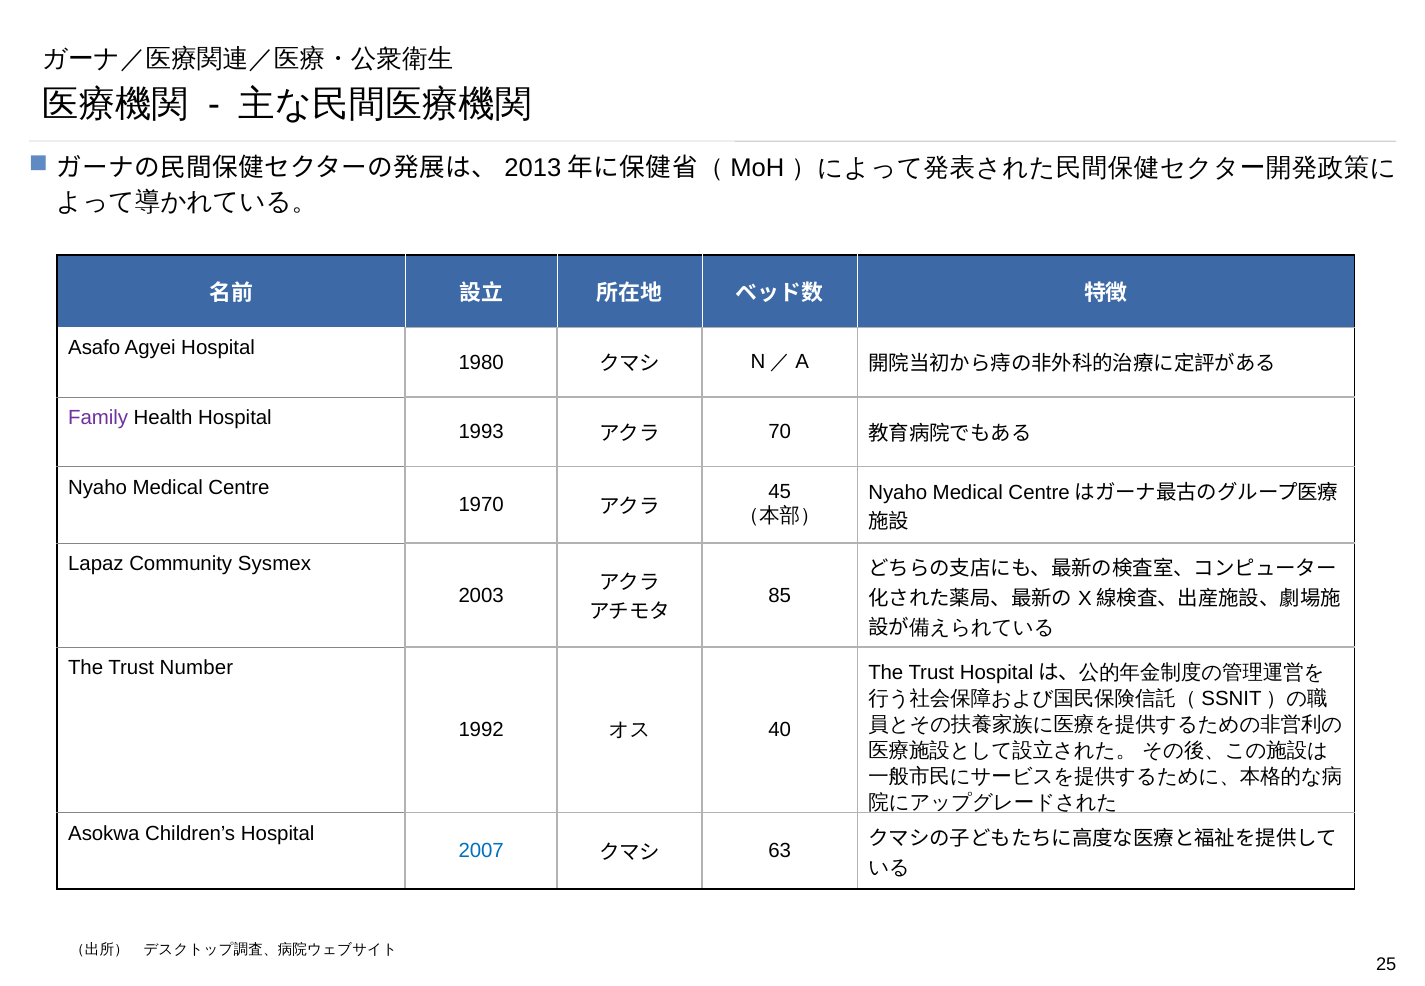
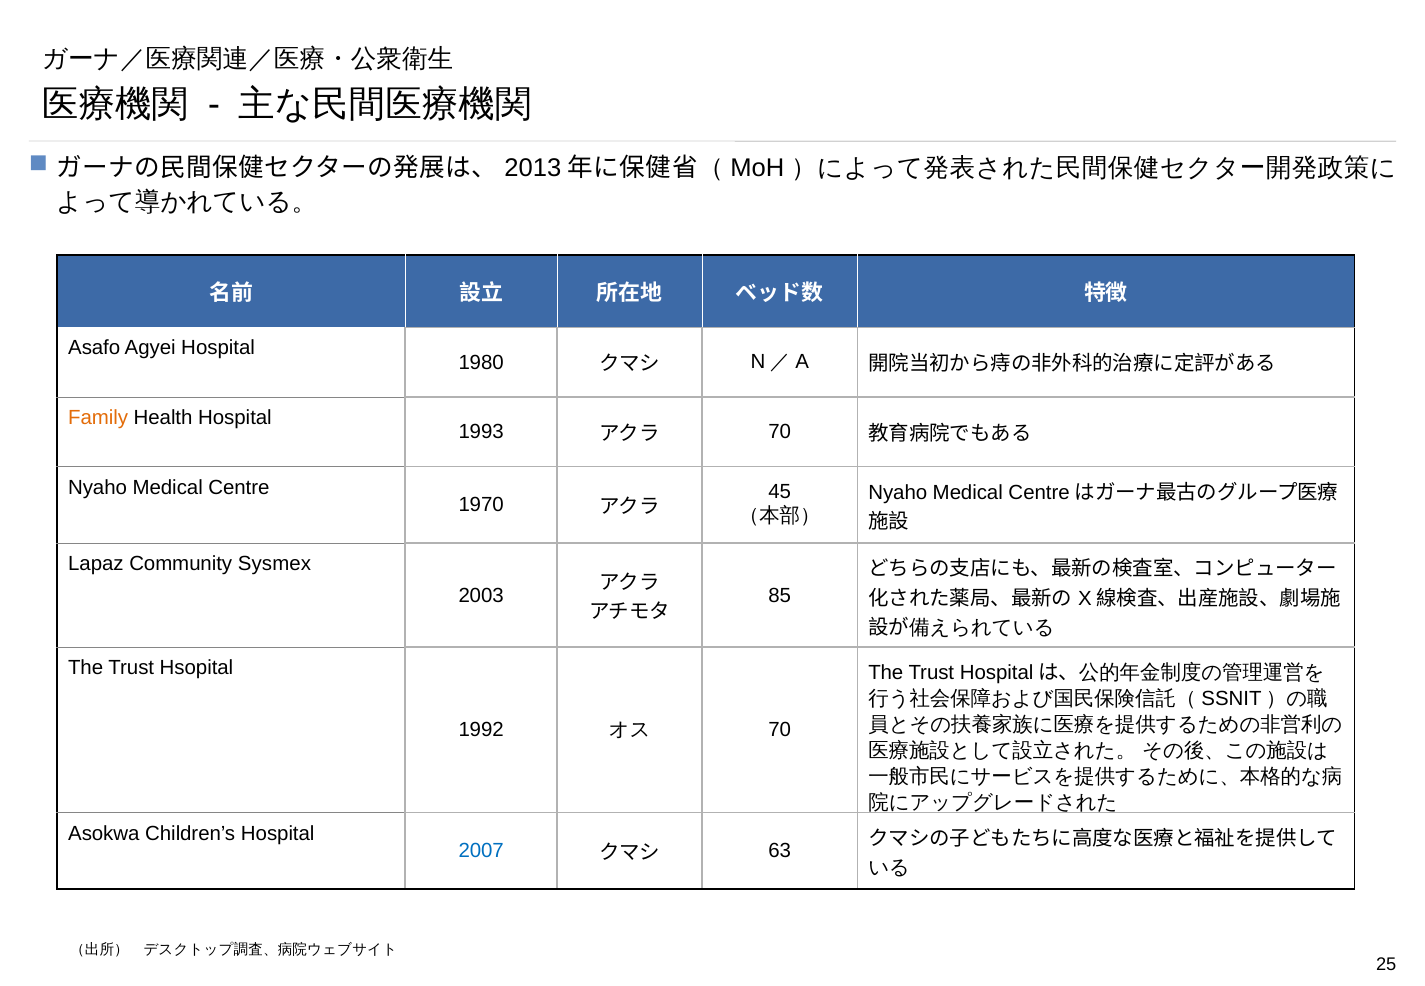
Family colour: purple -> orange (98, 418)
Number: Number -> Hsopital (196, 668)
40: 40 -> 70 (780, 731)
